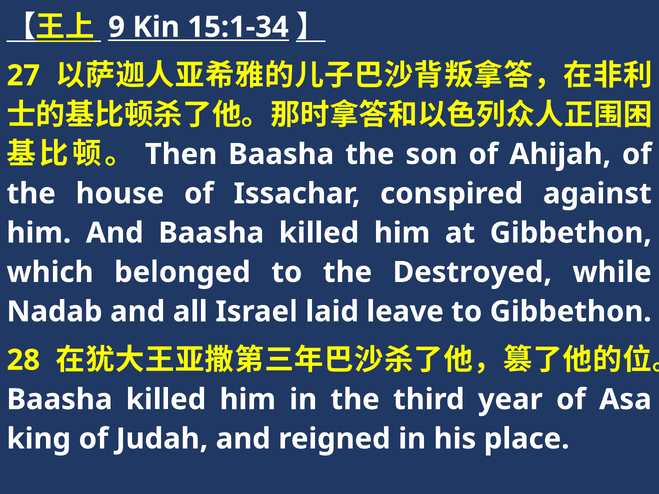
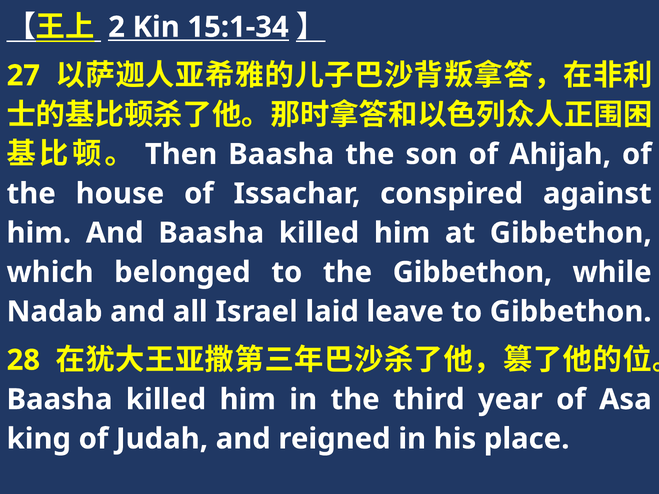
9: 9 -> 2 (117, 27)
the Destroyed: Destroyed -> Gibbethon (472, 272)
